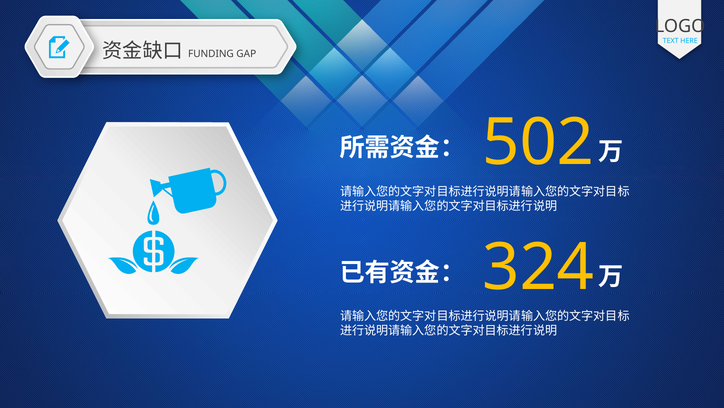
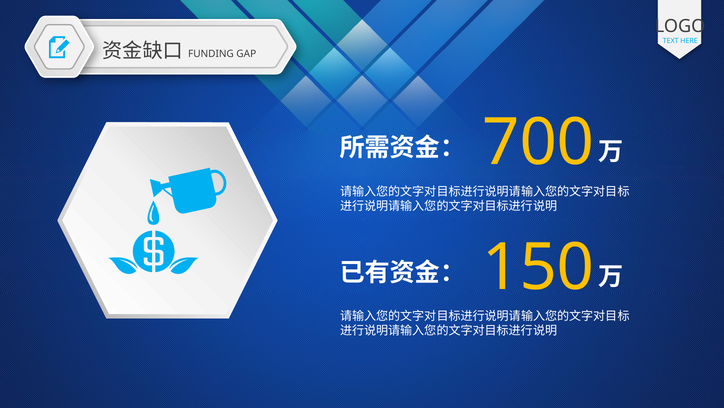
502: 502 -> 700 (538, 142)
324: 324 -> 150 (538, 267)
